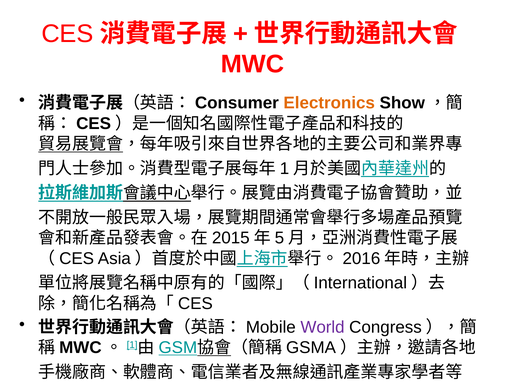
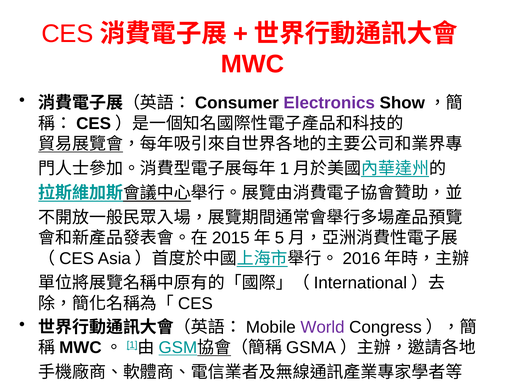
Electronics colour: orange -> purple (329, 103)
